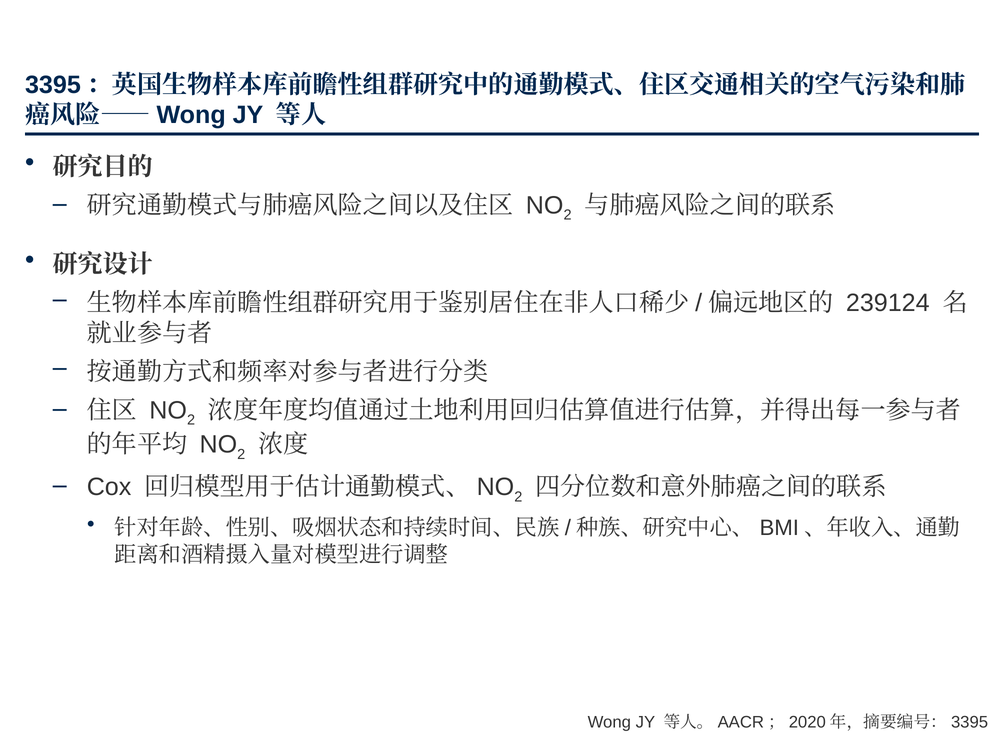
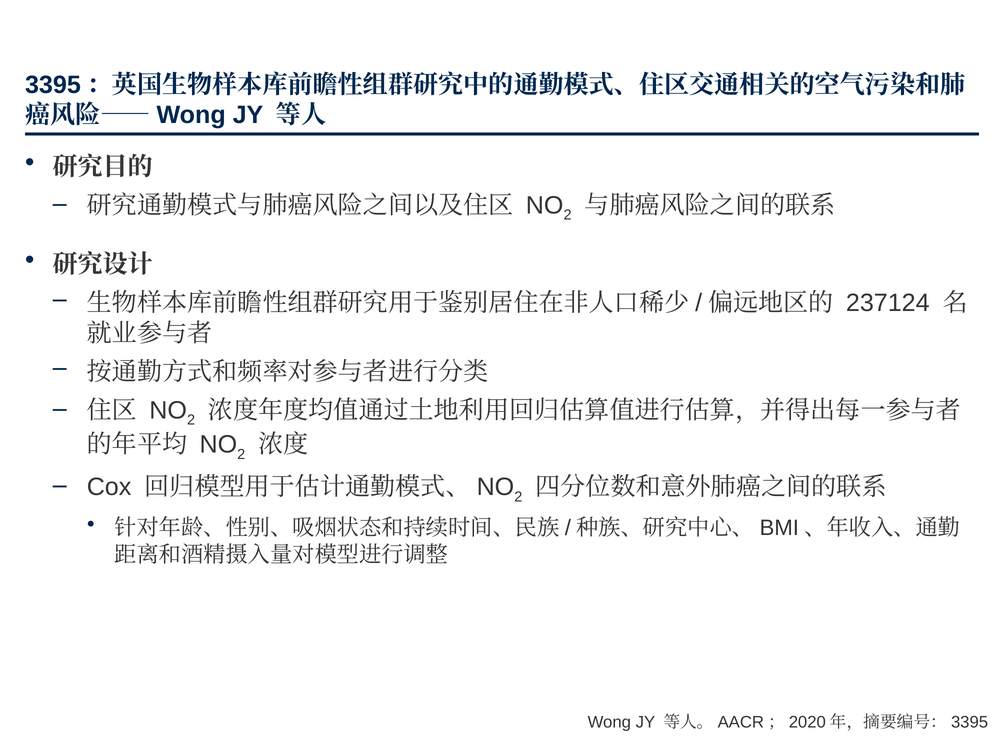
239124: 239124 -> 237124 (888, 303)
